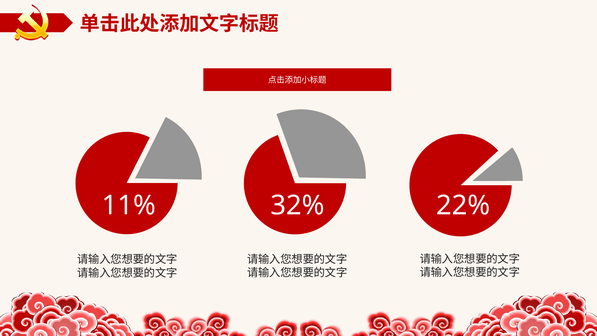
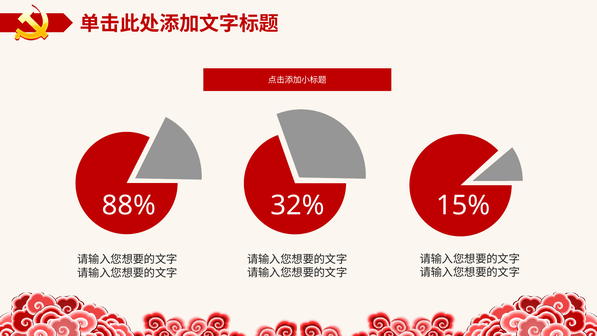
11%: 11% -> 88% (129, 205)
22%: 22% -> 15% (463, 205)
